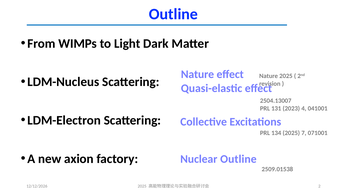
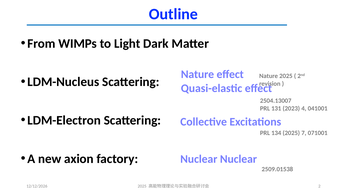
Nuclear Outline: Outline -> Nuclear (238, 159)
